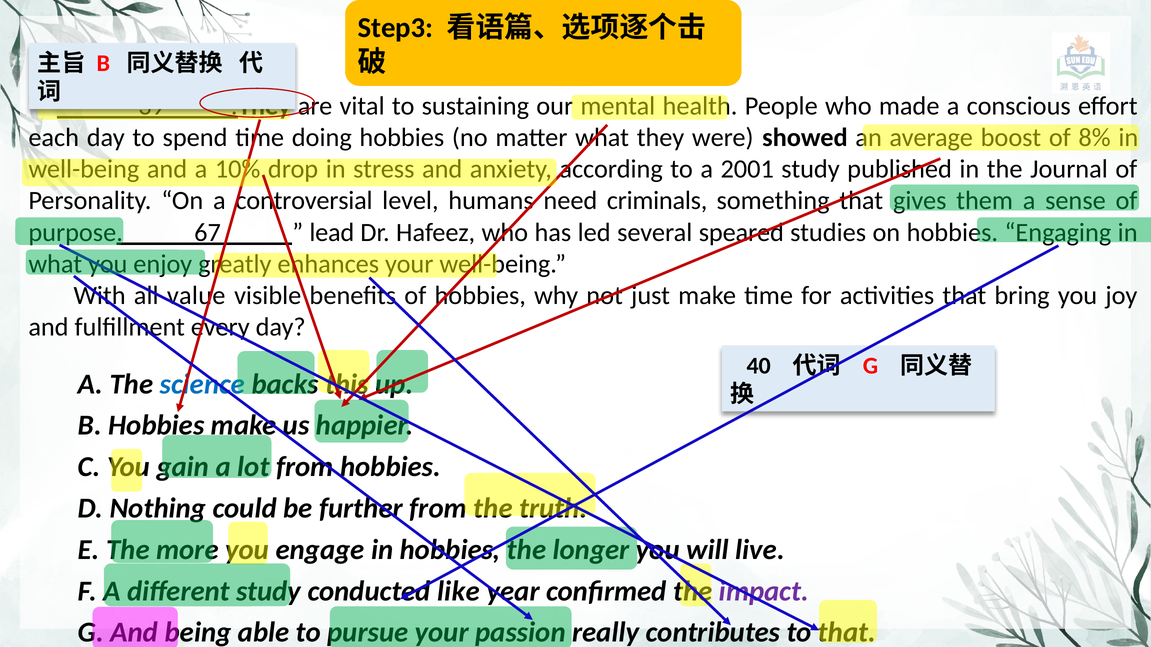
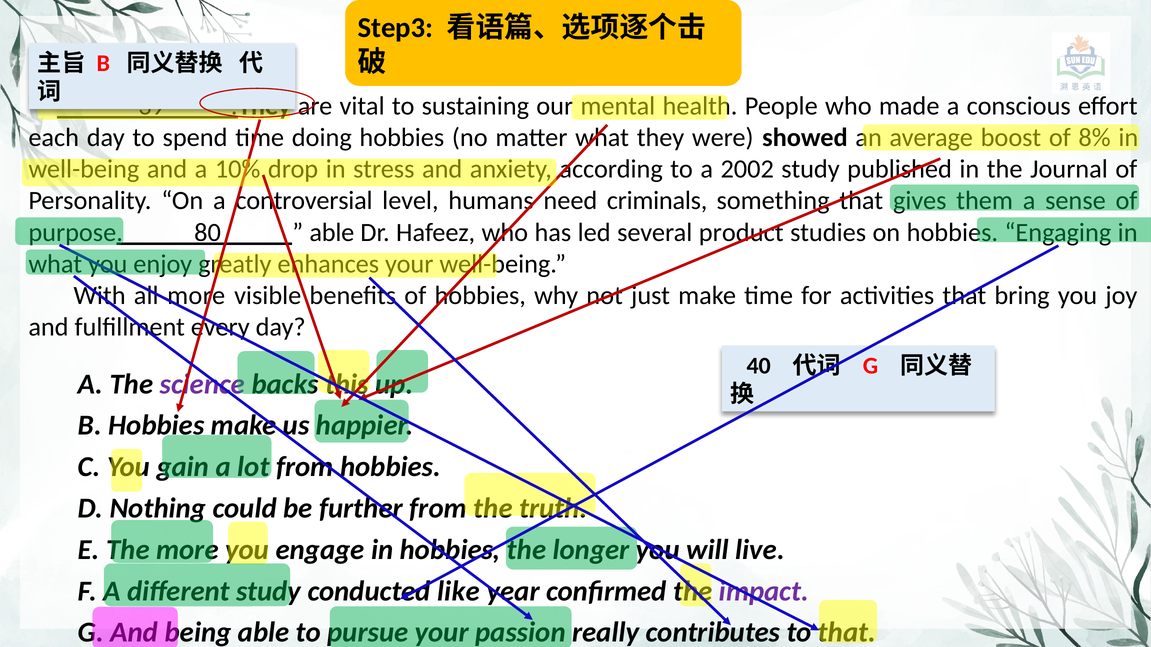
2001: 2001 -> 2002 (747, 169)
67: 67 -> 80 (208, 233)
lead: lead -> able (332, 233)
speared: speared -> product (741, 233)
all value: value -> more (196, 296)
science colour: blue -> purple (202, 384)
